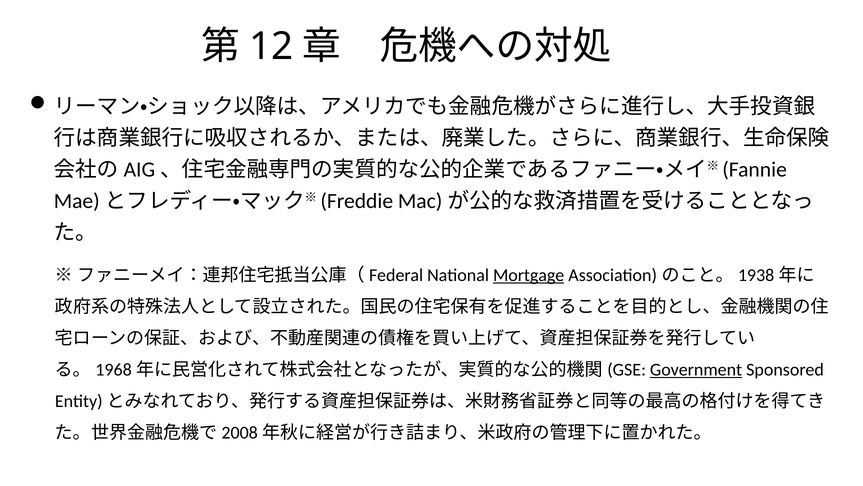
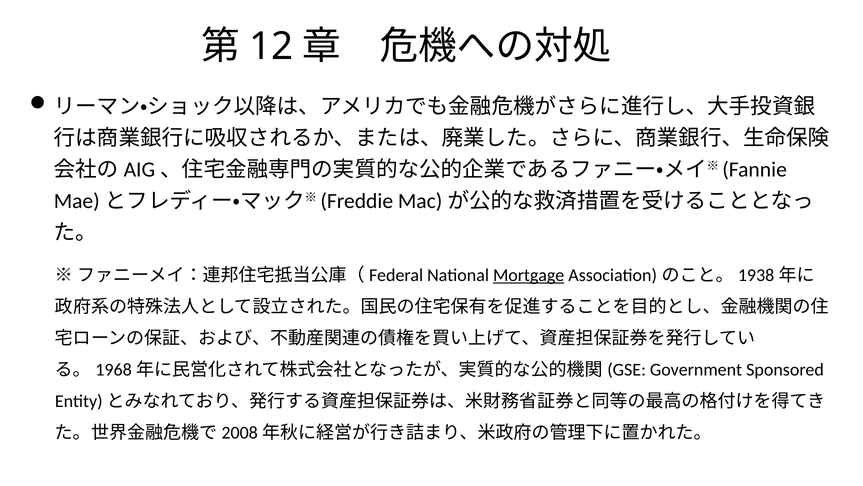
Government underline: present -> none (696, 369)
